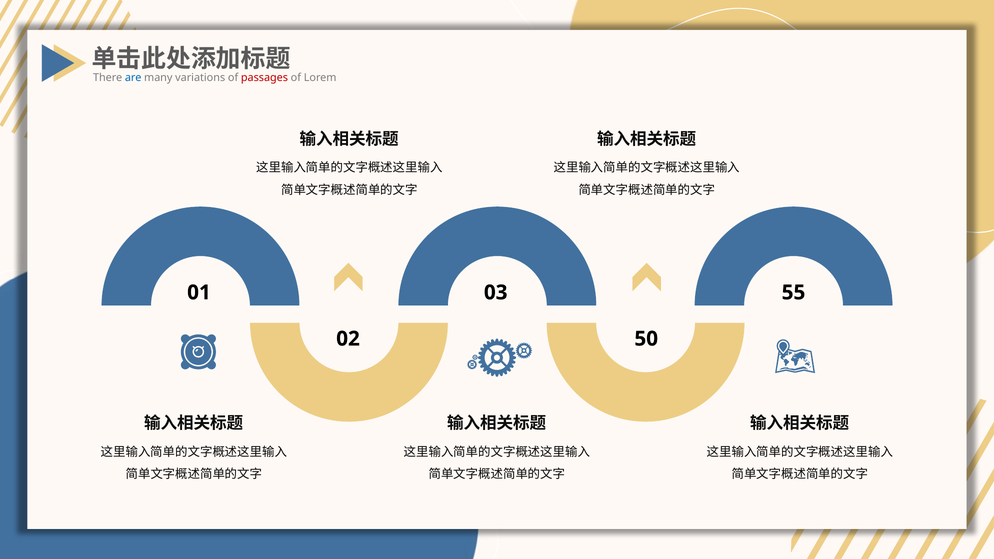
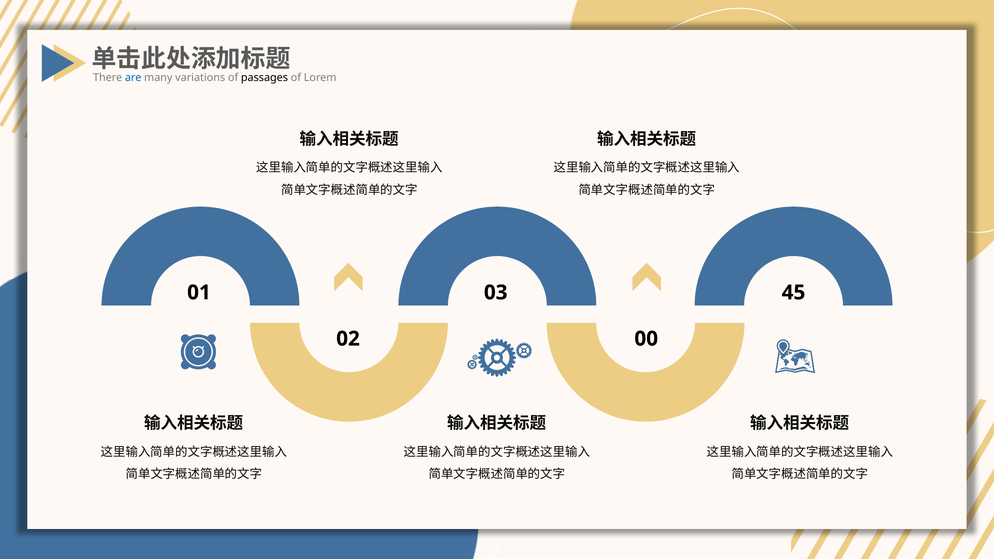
passages colour: red -> black (264, 78)
55: 55 -> 45 (793, 293)
50: 50 -> 00 (646, 339)
